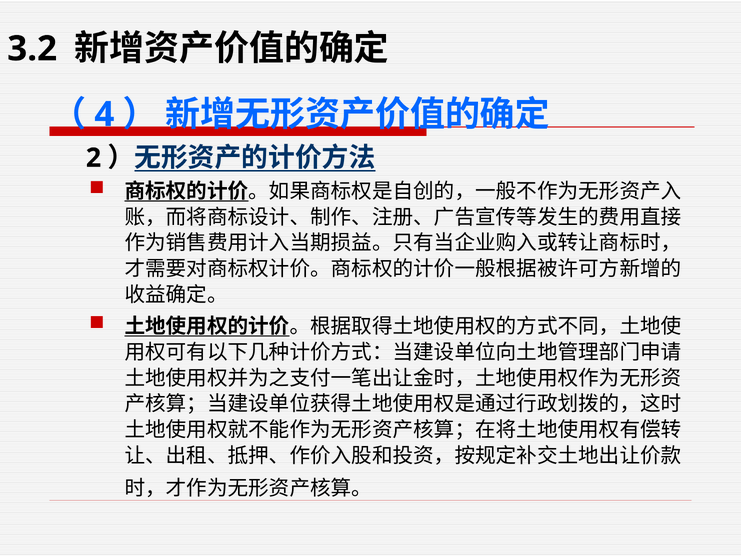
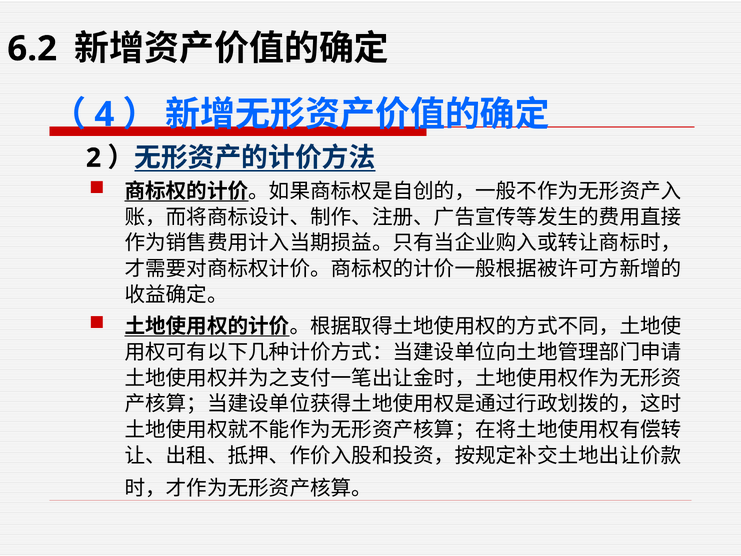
3.2: 3.2 -> 6.2 (32, 49)
